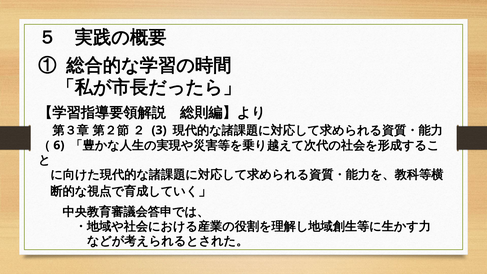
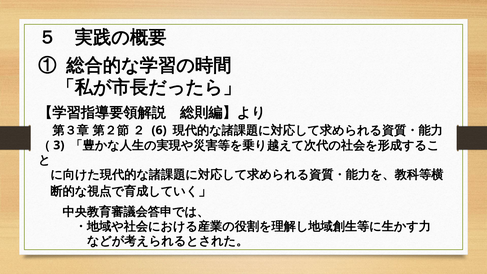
3: 3 -> 6 (159, 130)
6: 6 -> 3 (59, 145)
